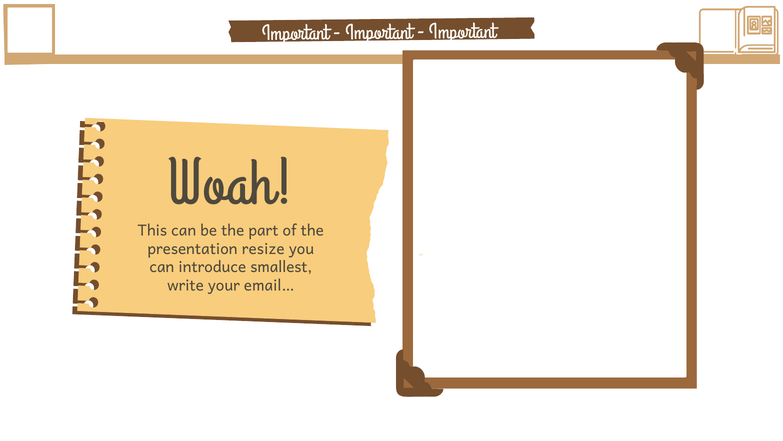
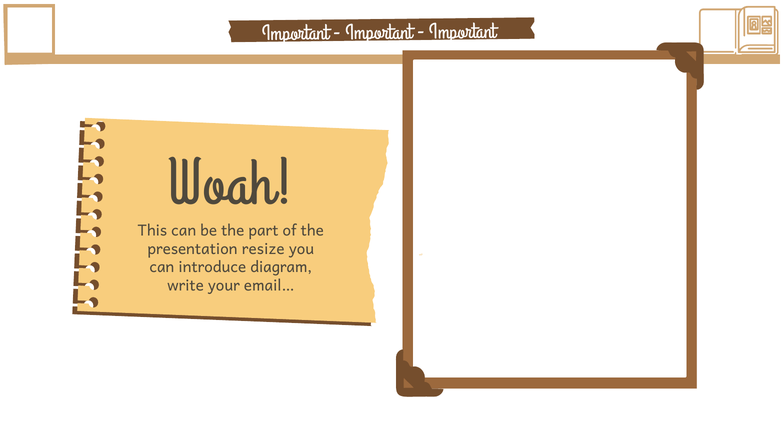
smallest: smallest -> diagram (281, 267)
